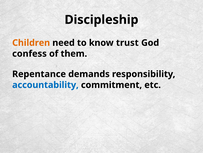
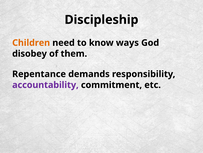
trust: trust -> ways (127, 43)
confess: confess -> disobey (30, 53)
accountability colour: blue -> purple (45, 85)
